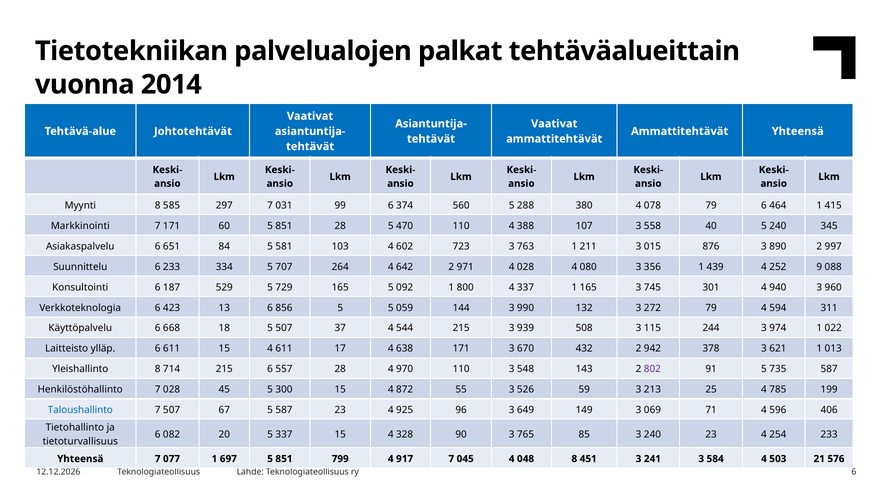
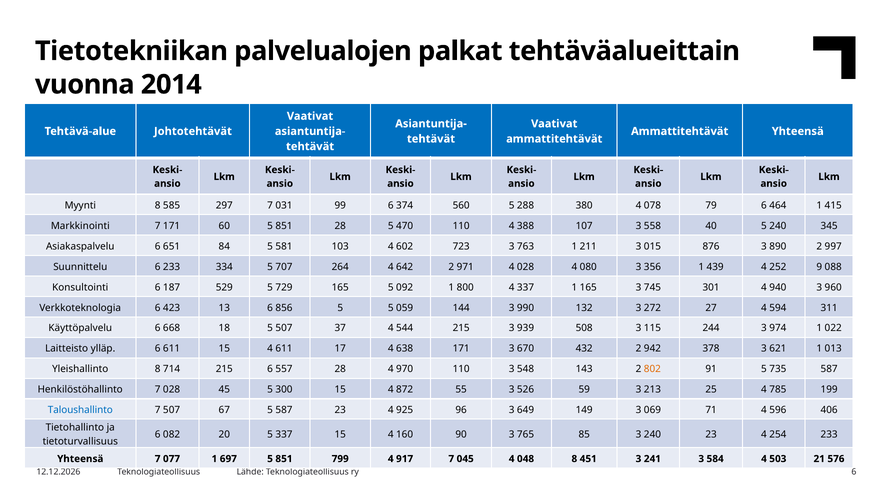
272 79: 79 -> 27 (711, 308)
802 colour: purple -> orange (652, 369)
328: 328 -> 160 (405, 434)
